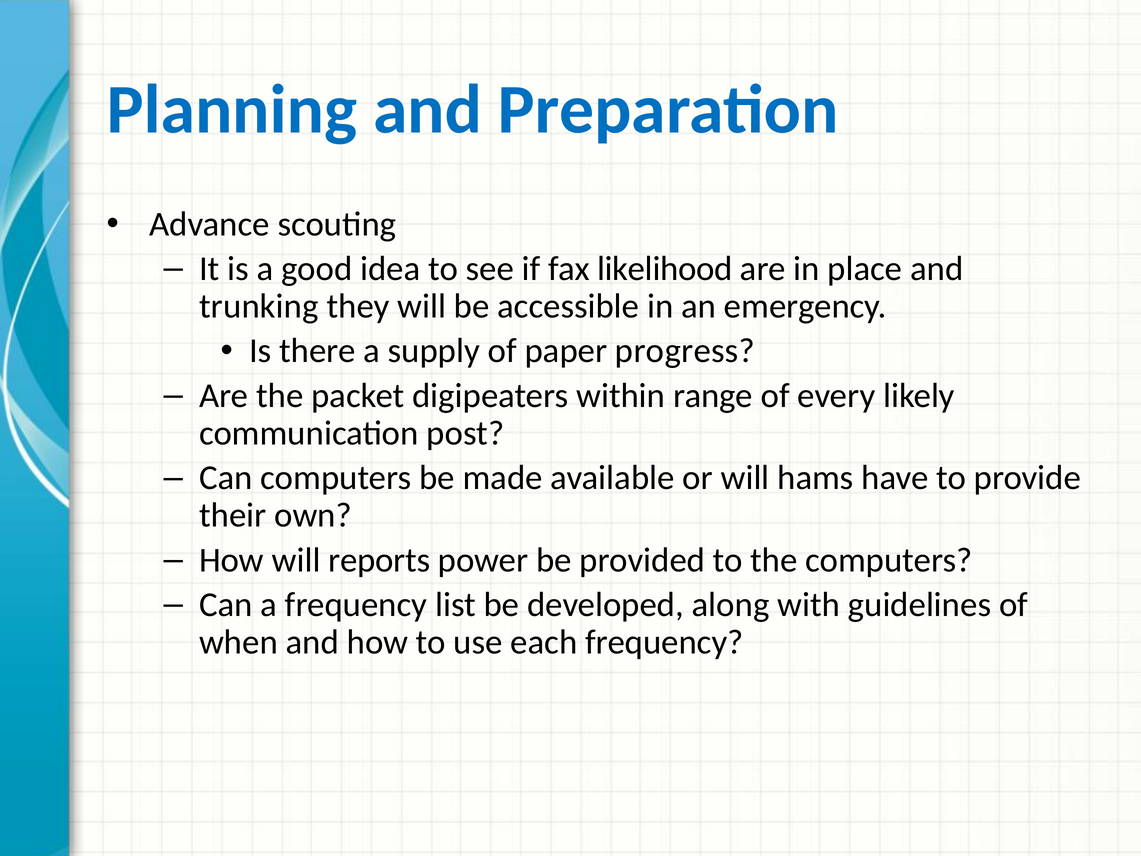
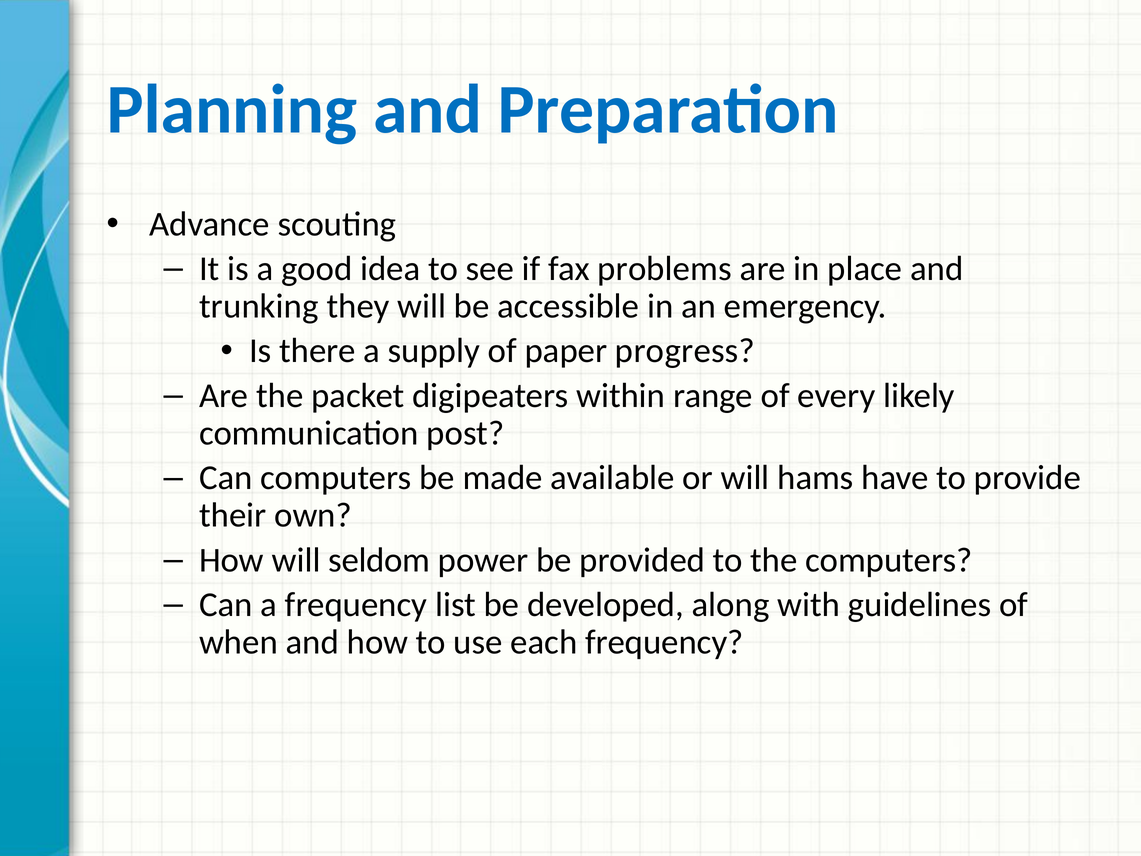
likelihood: likelihood -> problems (665, 269)
reports: reports -> seldom (379, 560)
